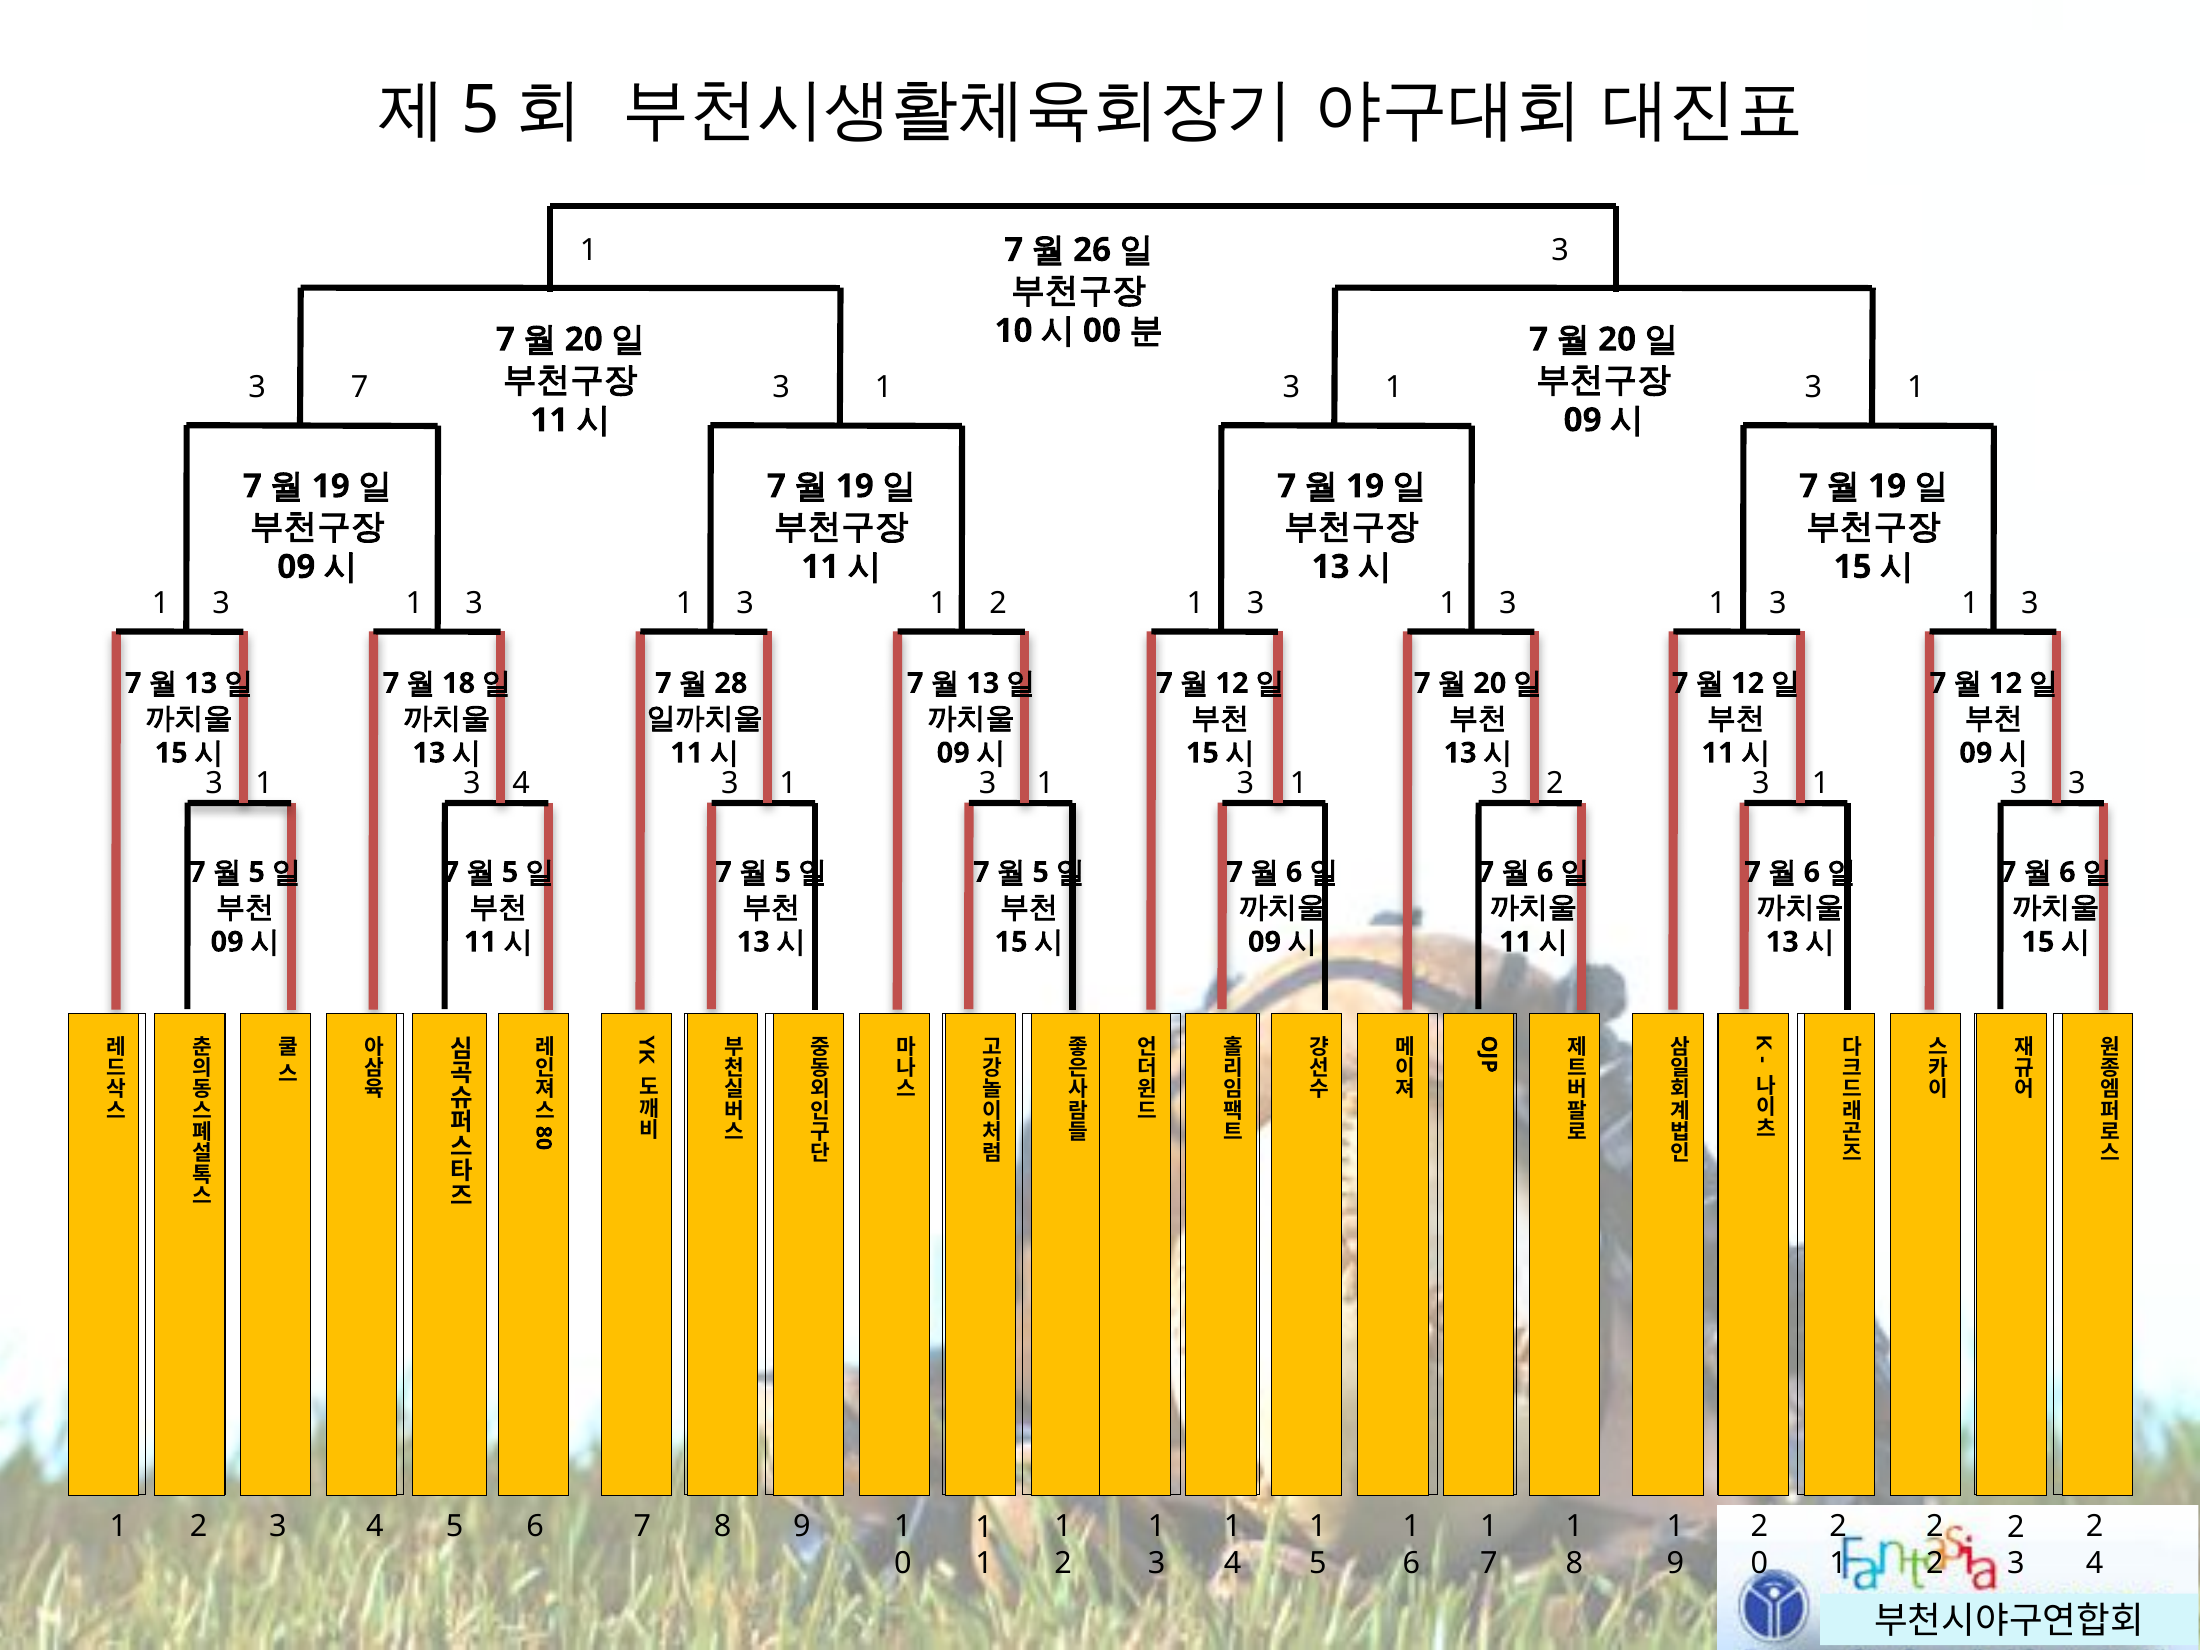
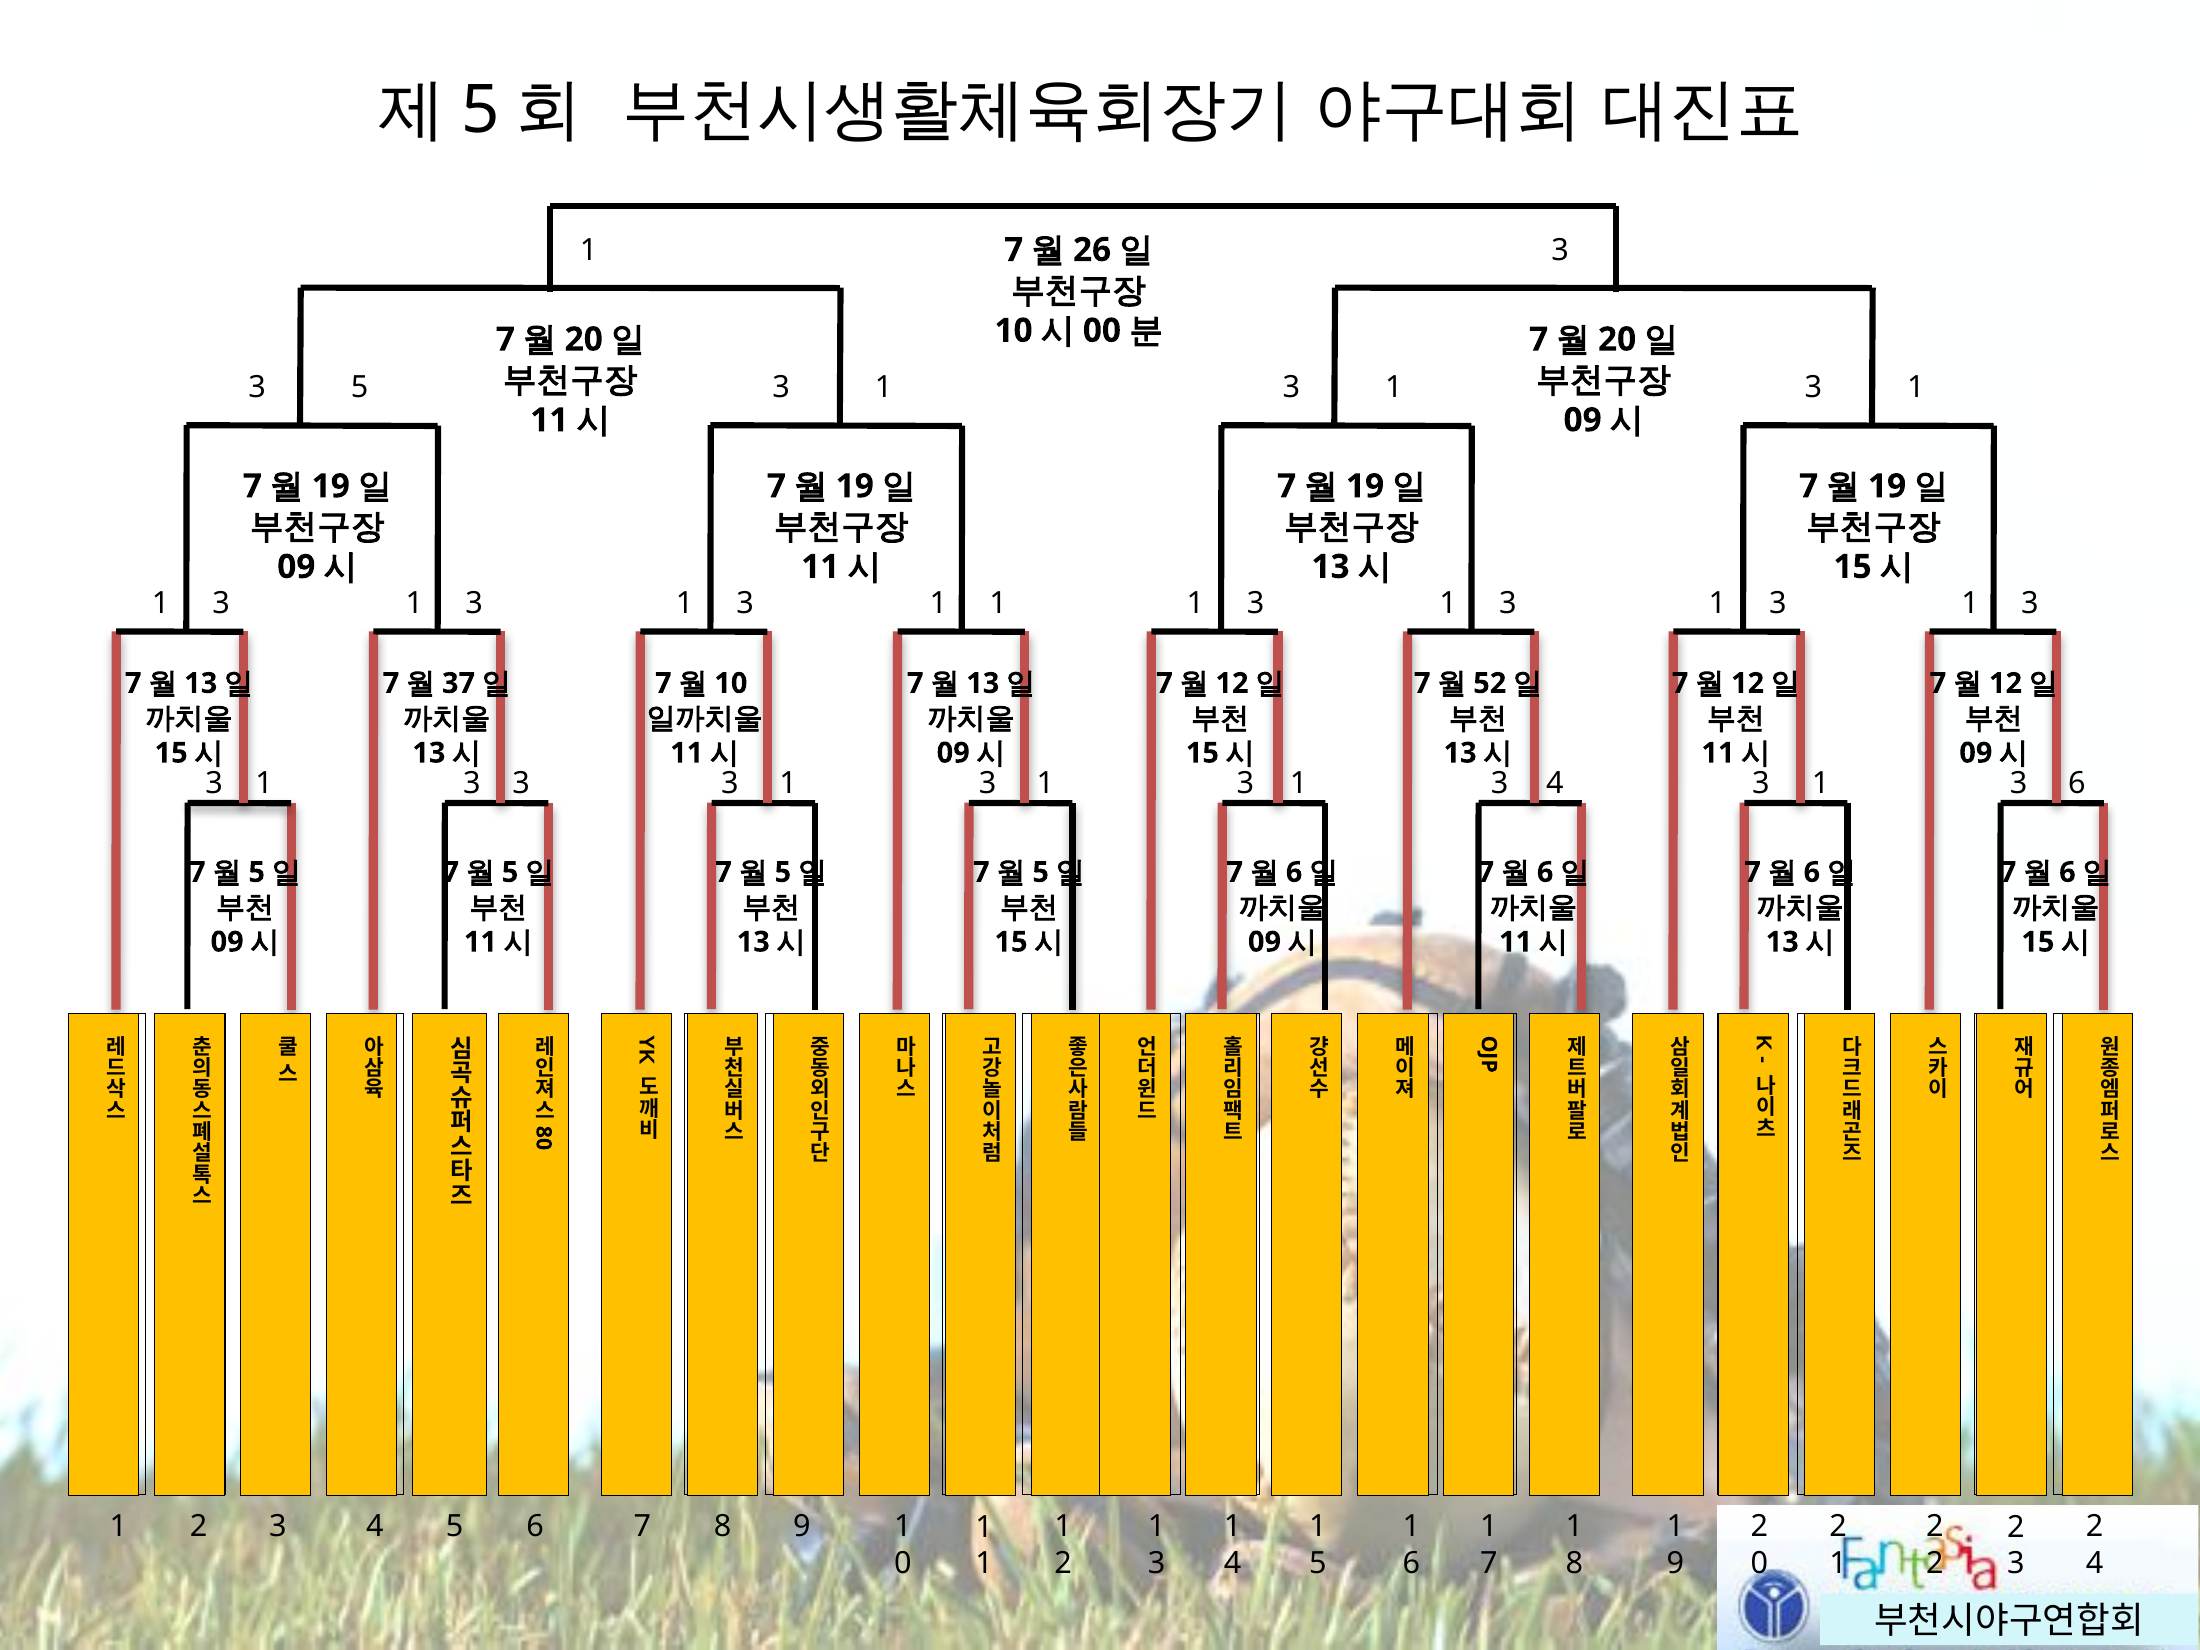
7: 7 -> 5 (360, 388)
2: 2 -> 1 (998, 603)
18: 18 -> 37 (459, 683)
28: 28 -> 10 (731, 683)
20: 20 -> 52 (1490, 683)
4: 4 -> 3 (521, 783)
2: 2 -> 4 (1555, 783)
3: 3 -> 6 (2077, 783)
